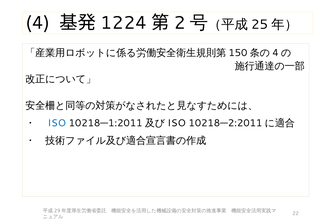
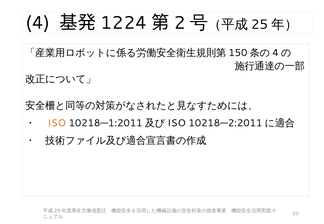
ISO colour: blue -> orange (57, 123)
